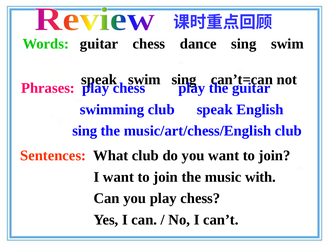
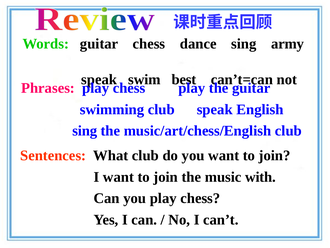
sing swim: swim -> army (288, 44)
swim sing: sing -> best (184, 79)
